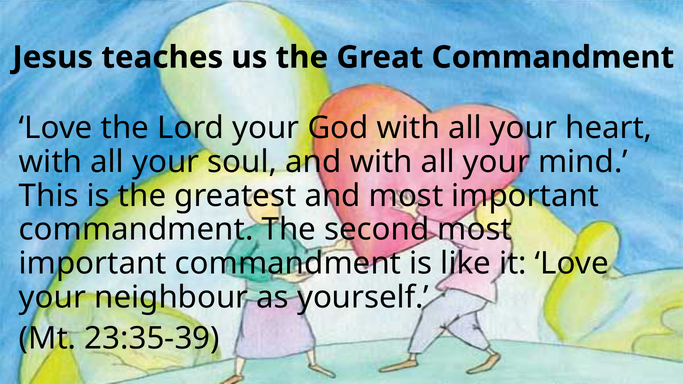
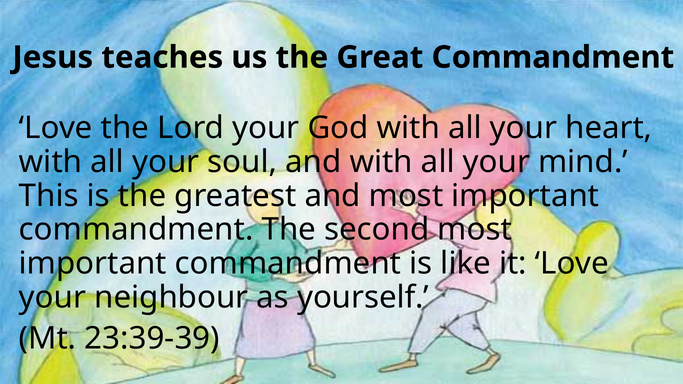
23:35-39: 23:35-39 -> 23:39-39 (152, 338)
